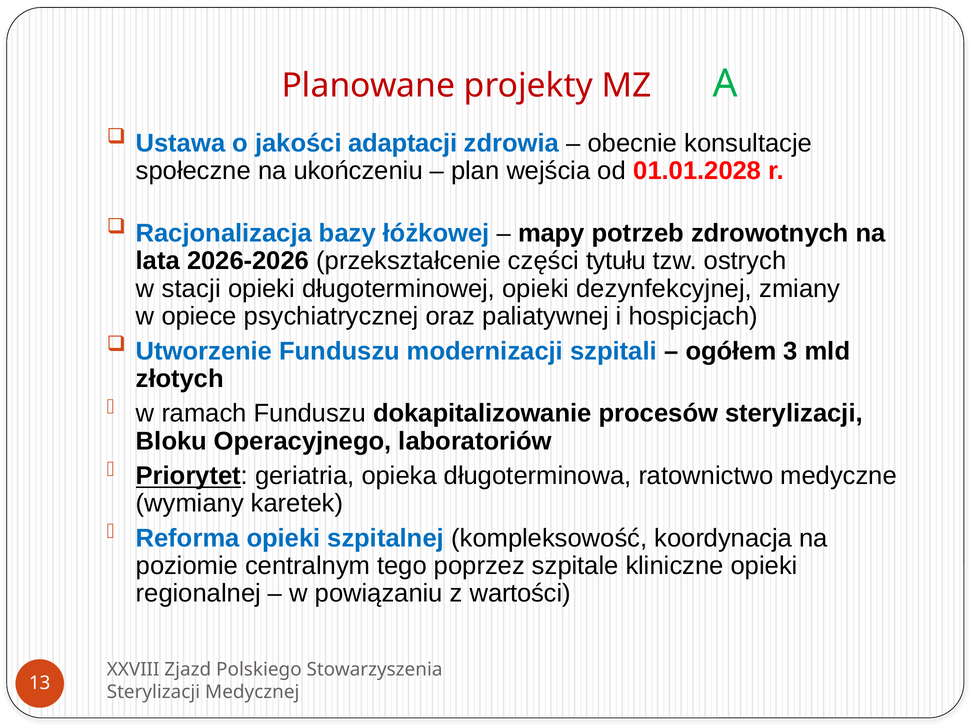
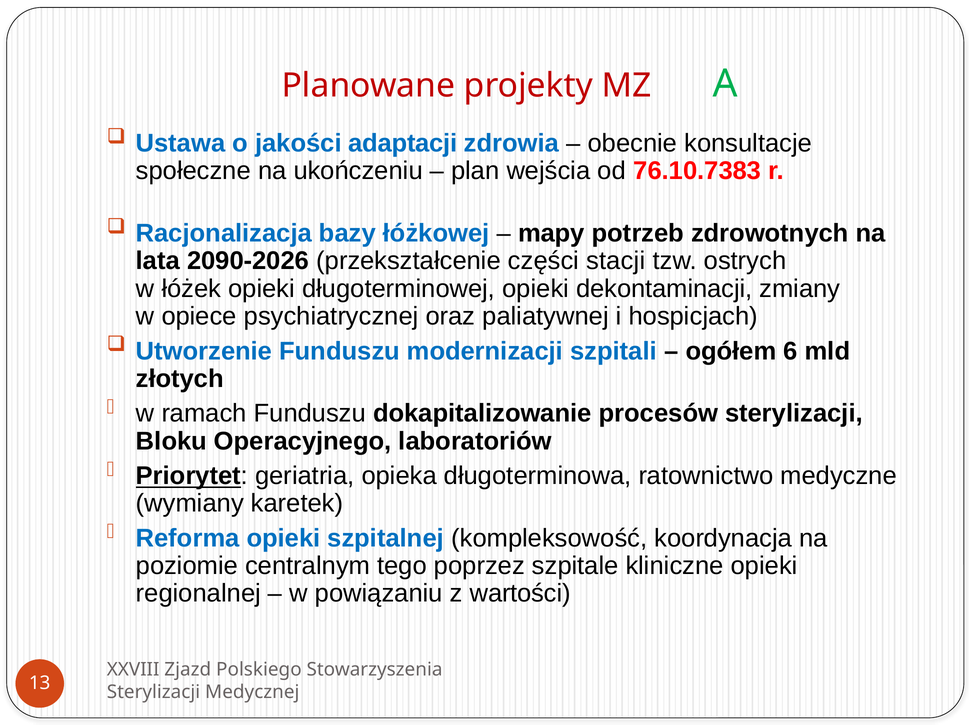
01.01.2028: 01.01.2028 -> 76.10.7383 (697, 171)
2026-2026: 2026-2026 -> 2090-2026 (248, 261)
tytułu: tytułu -> stacji (616, 261)
stacji: stacji -> łóżek (191, 289)
dezynfekcyjnej: dezynfekcyjnej -> dekontaminacji (664, 289)
3: 3 -> 6 (791, 351)
